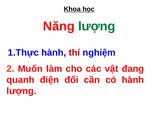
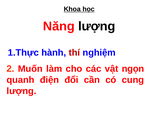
lượng colour: green -> black (97, 26)
đang: đang -> ngọn (133, 69)
có hành: hành -> cung (133, 80)
